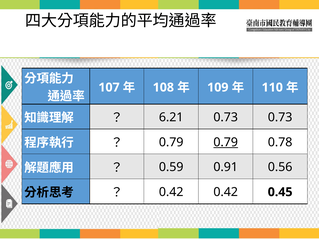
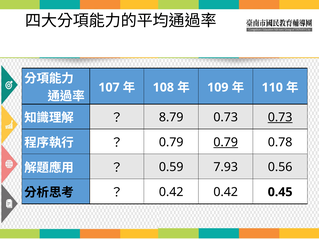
6.21: 6.21 -> 8.79 (171, 117)
0.73 underline: none -> present (280, 117)
0.91: 0.91 -> 7.93 (226, 167)
